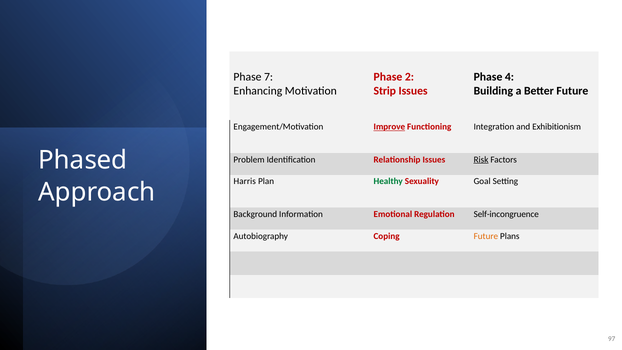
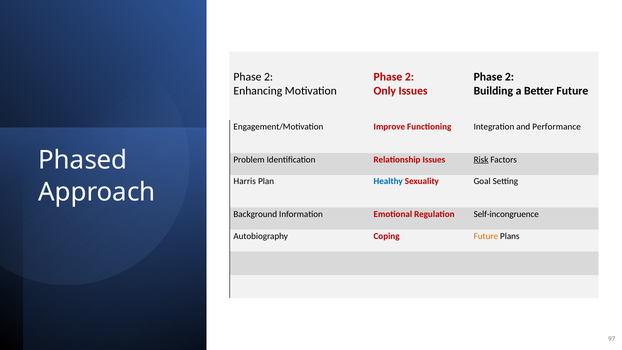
7: 7 -> 2 (269, 77)
4: 4 -> 2 (510, 77)
Strip: Strip -> Only (385, 91)
Improve underline: present -> none (389, 127)
Exhibitionism: Exhibitionism -> Performance (557, 127)
Healthy colour: green -> blue (388, 181)
